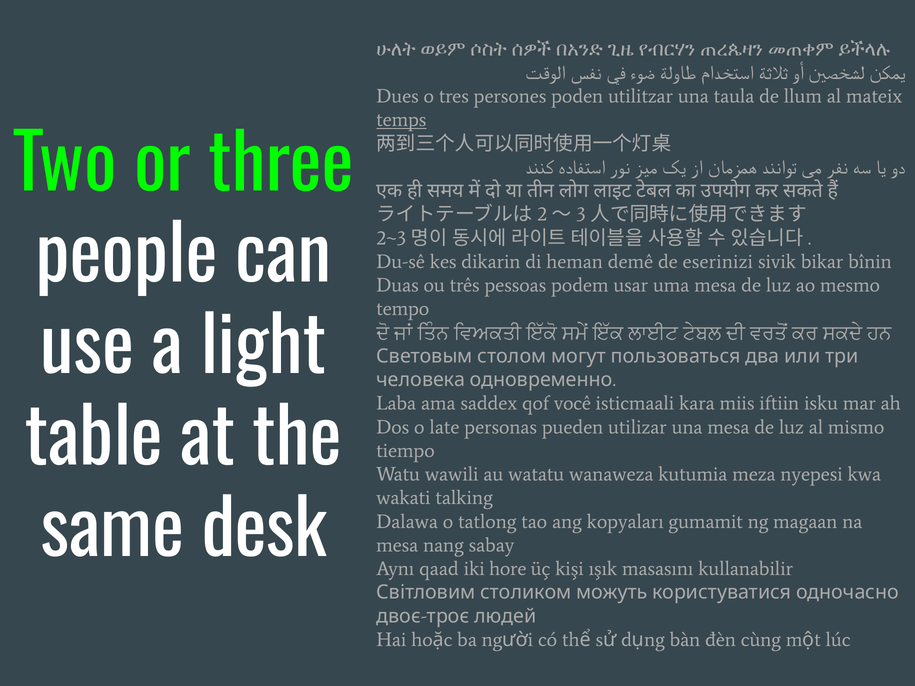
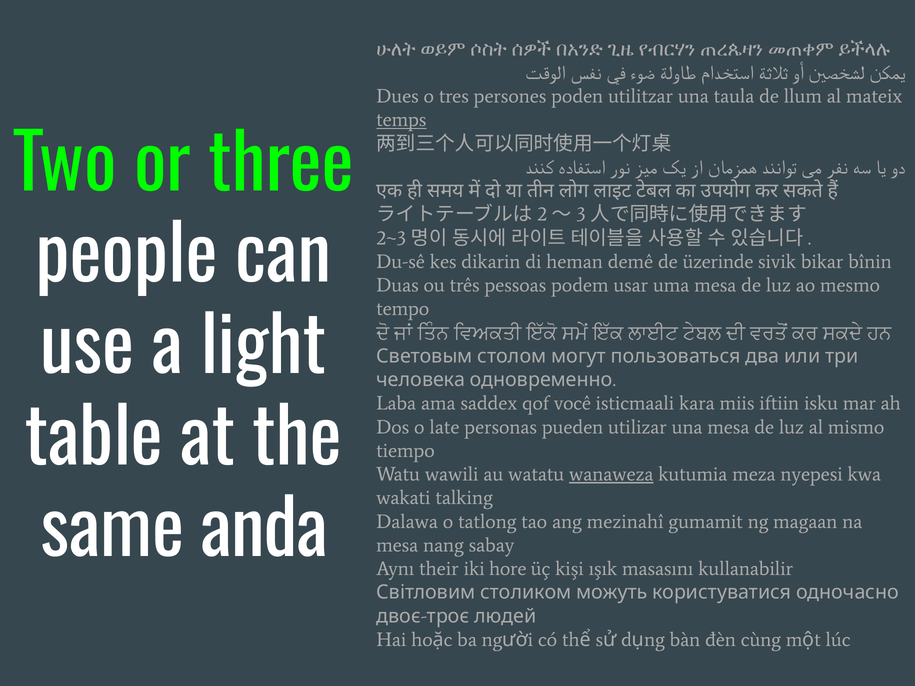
eserinizi: eserinizi -> üzerinde (718, 262)
wanaweza underline: none -> present (611, 474)
desk: desk -> anda (264, 531)
kopyaları: kopyaları -> mezinahî (625, 522)
qaad: qaad -> their (439, 569)
